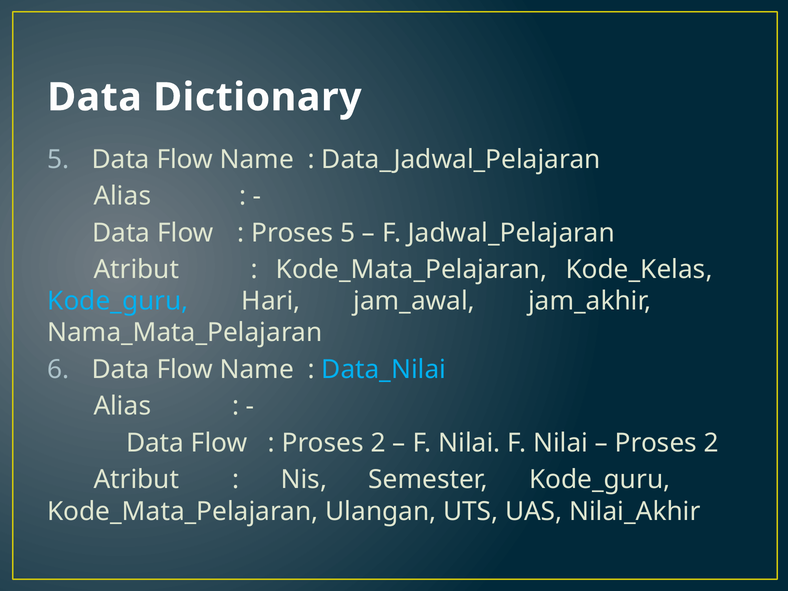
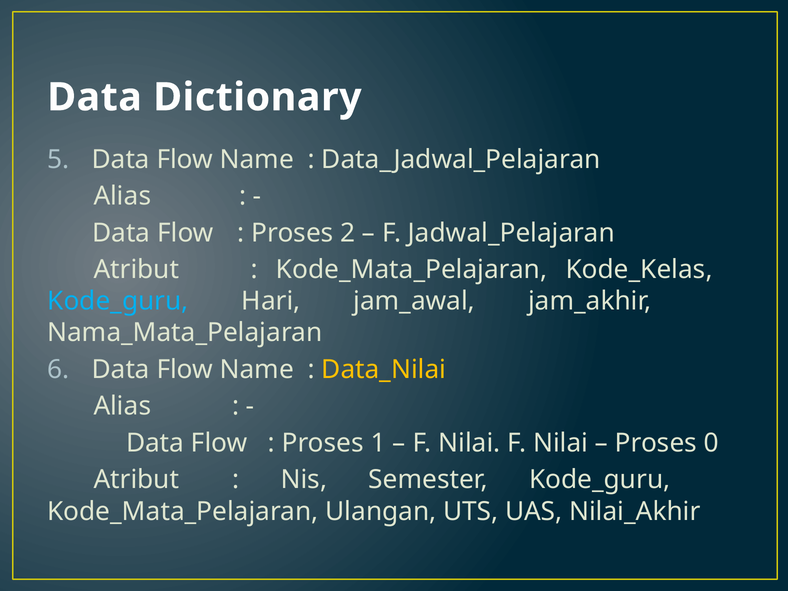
Proses 5: 5 -> 2 (348, 233)
Data_Nilai colour: light blue -> yellow (384, 370)
2: 2 -> 1 (378, 443)
2: 2 -> 0 (711, 443)
